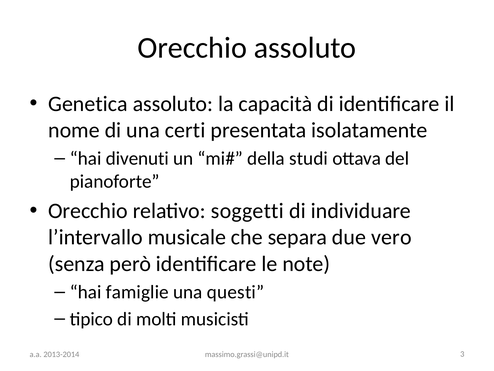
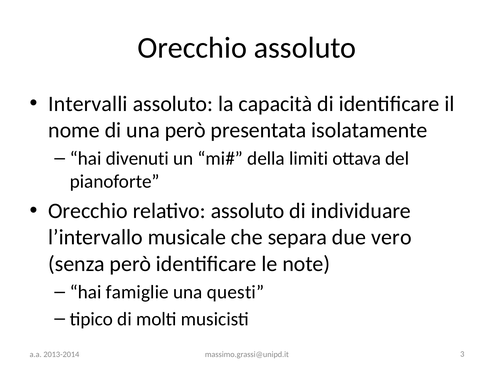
Genetica: Genetica -> Intervalli (88, 104)
una certi: certi -> però (185, 130)
studi: studi -> limiti (309, 158)
relativo soggetti: soggetti -> assoluto (248, 211)
